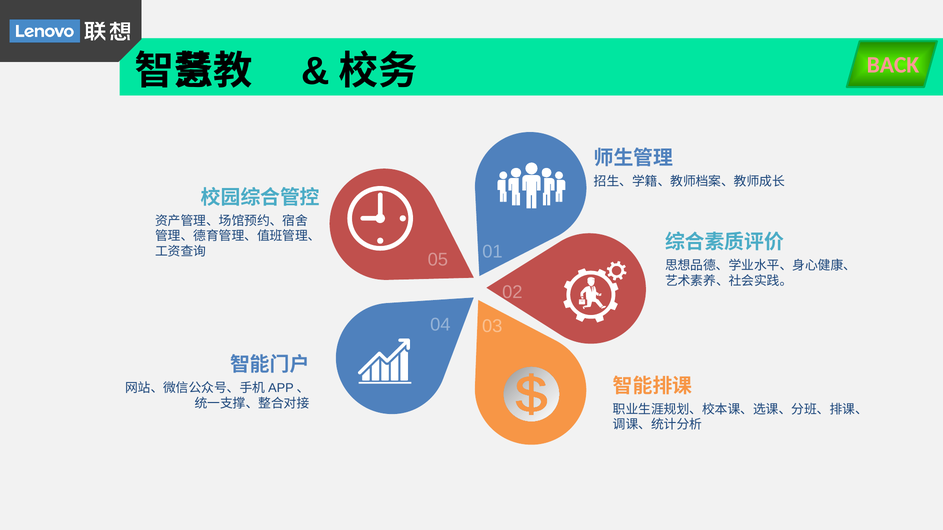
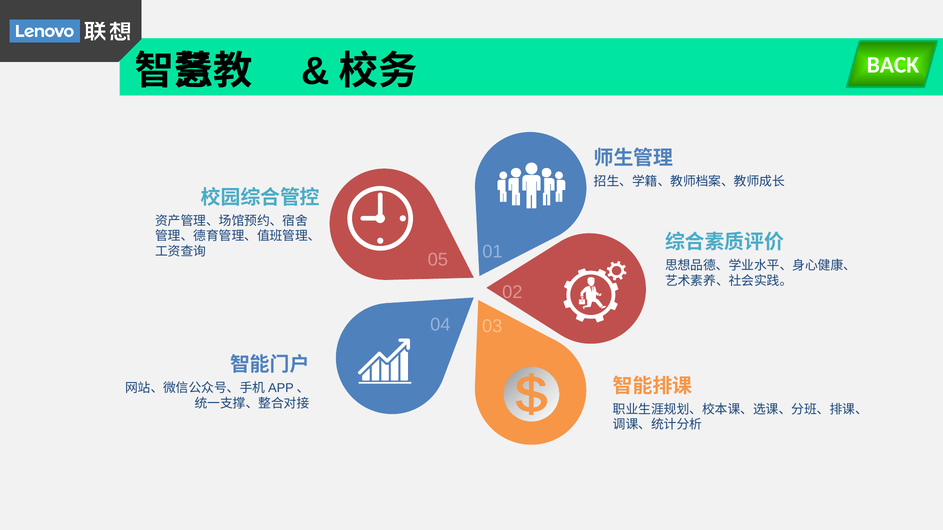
BACK colour: pink -> white (893, 65)
